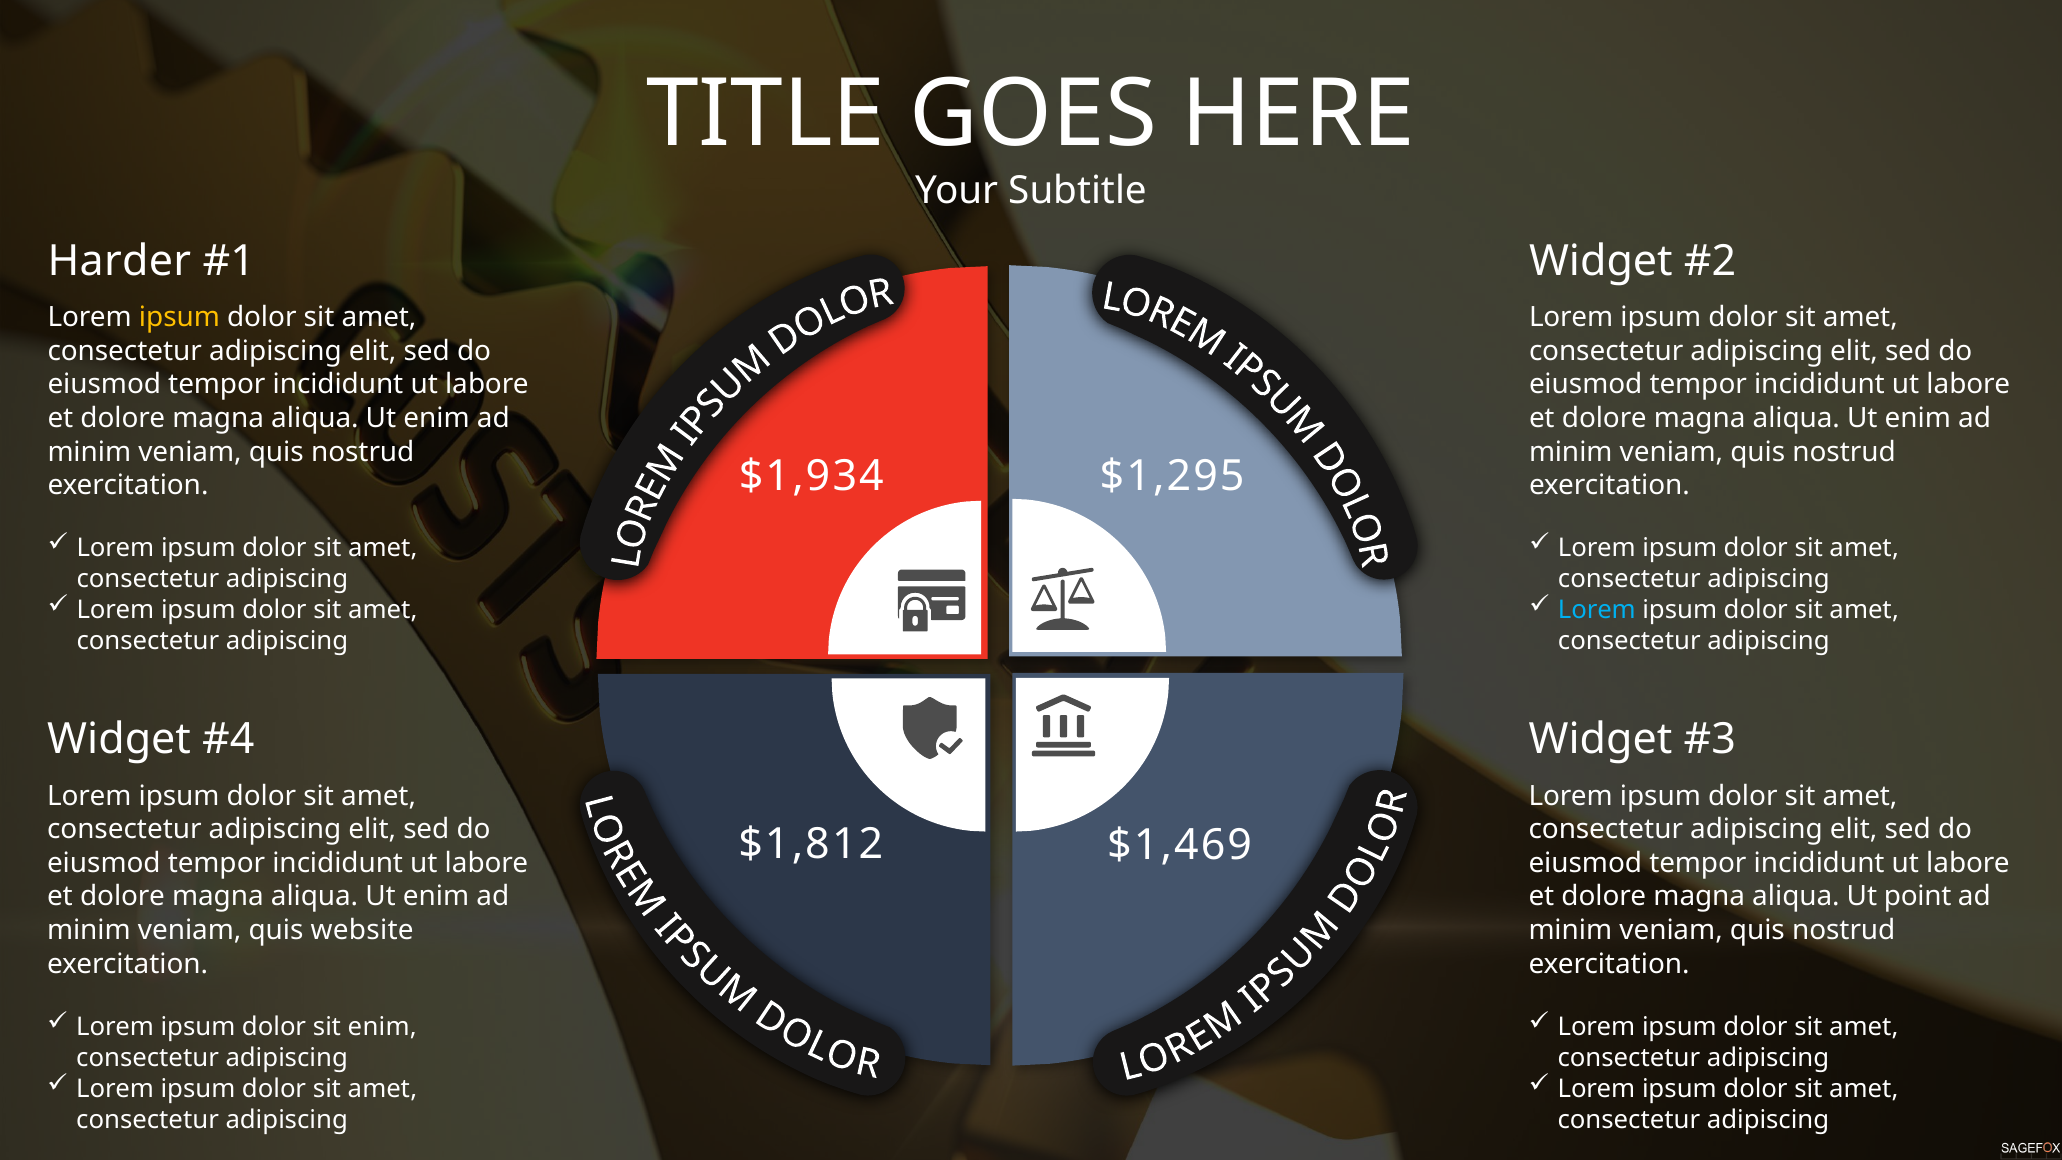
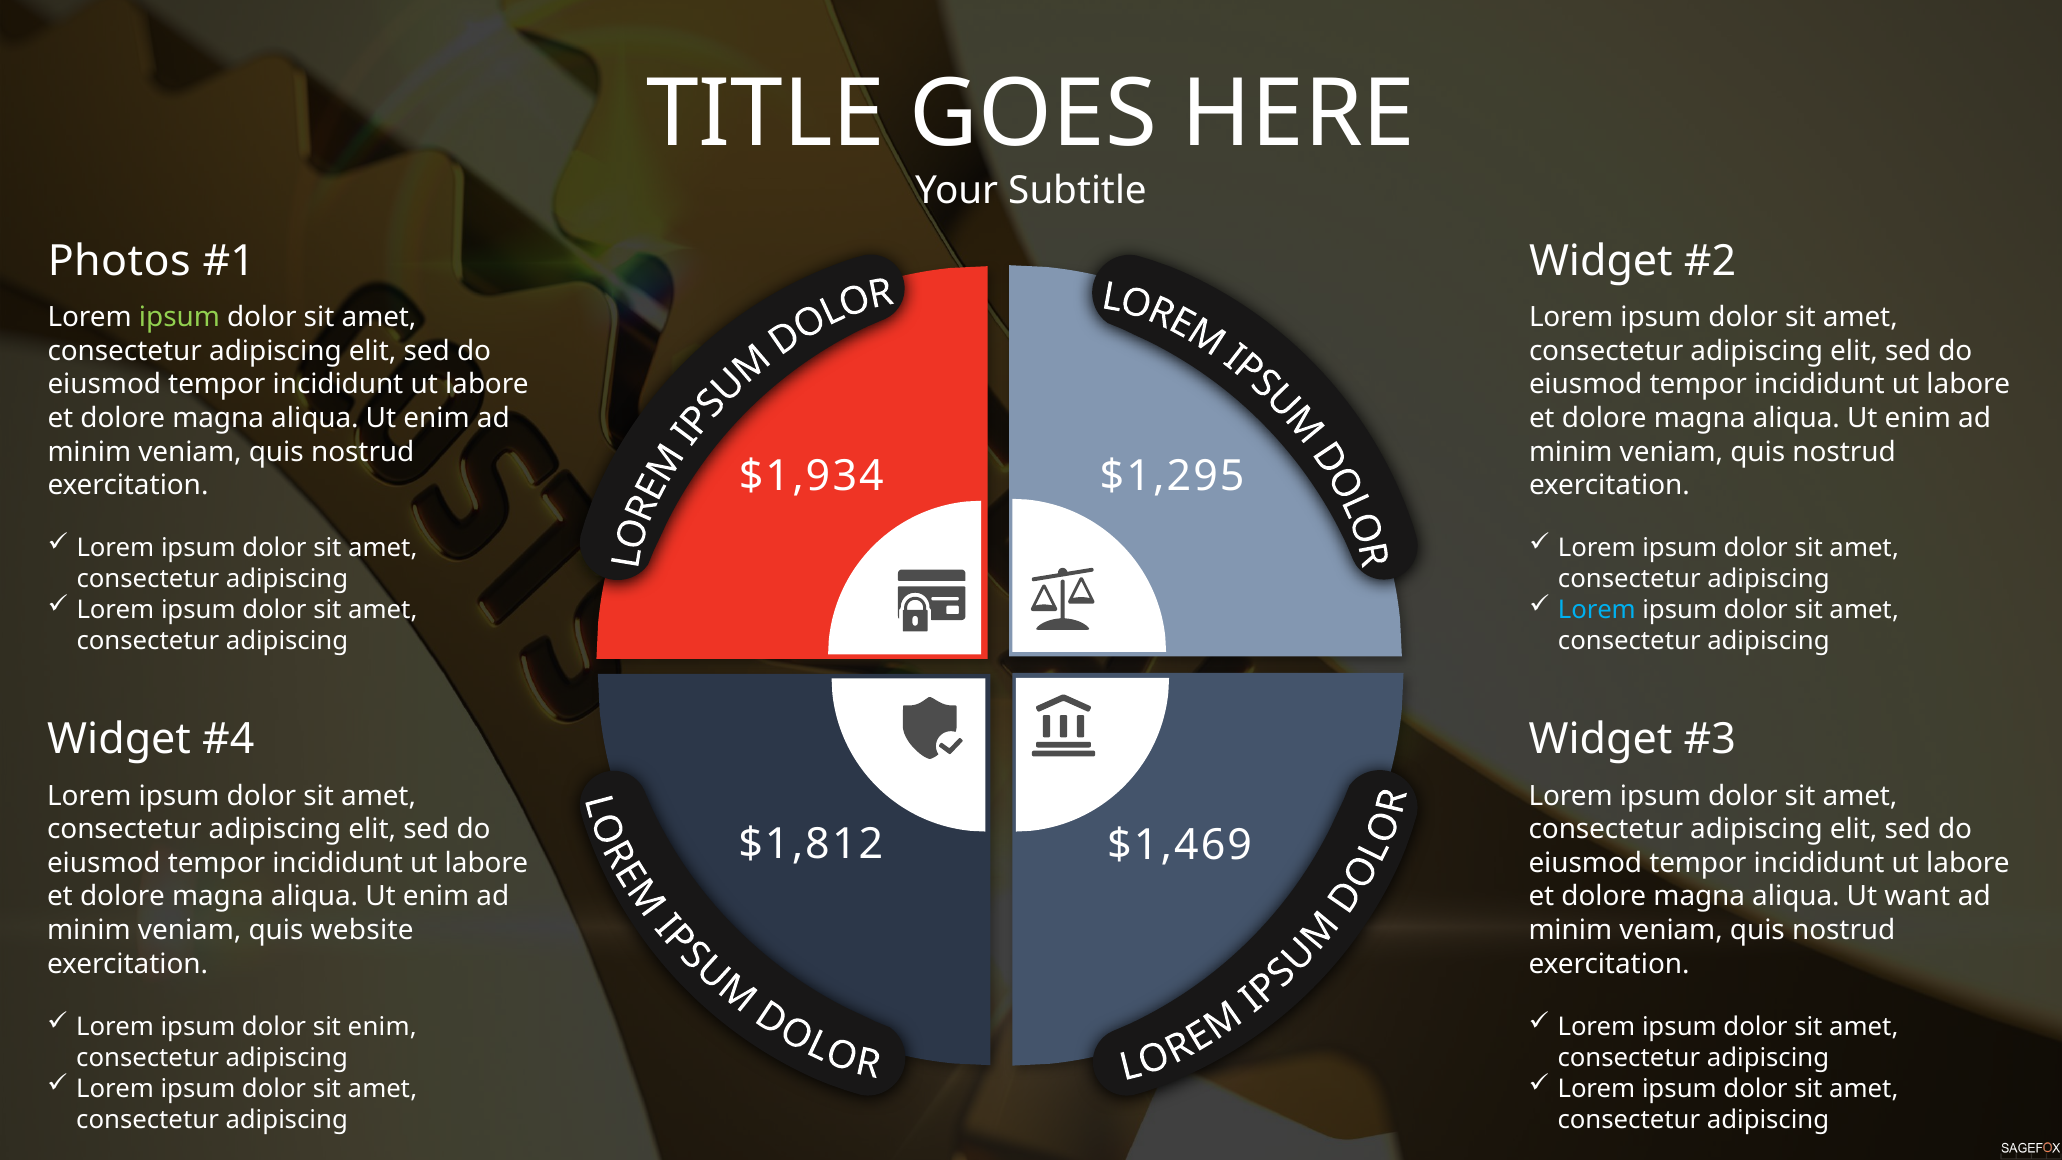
Harder: Harder -> Photos (119, 261)
ipsum colour: yellow -> light green (179, 318)
point: point -> want (1917, 897)
